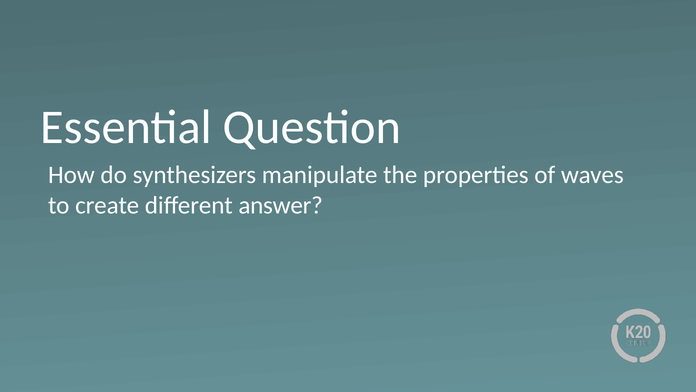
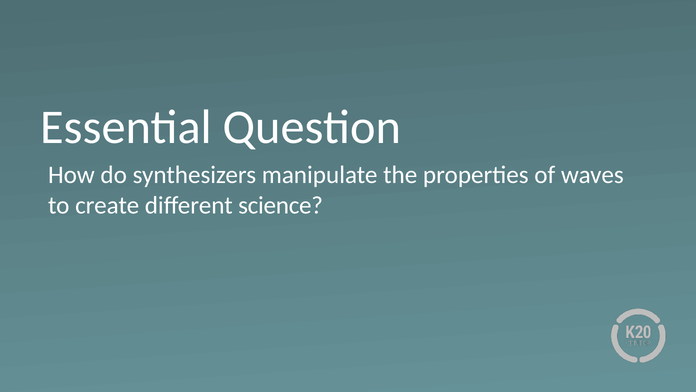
answer: answer -> science (281, 205)
